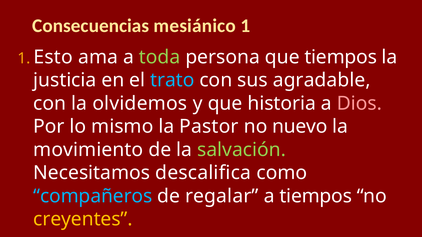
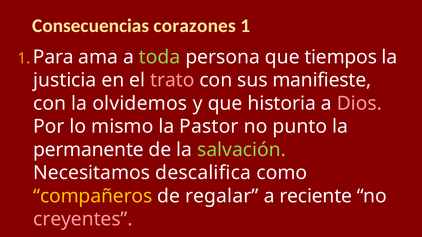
mesiánico: mesiánico -> corazones (195, 26)
Esto: Esto -> Para (53, 57)
trato colour: light blue -> pink (172, 80)
agradable: agradable -> manifieste (322, 80)
nuevo: nuevo -> punto (300, 127)
movimiento: movimiento -> permanente (88, 150)
compañeros colour: light blue -> yellow (93, 196)
a tiempos: tiempos -> reciente (316, 196)
creyentes colour: yellow -> pink (83, 220)
